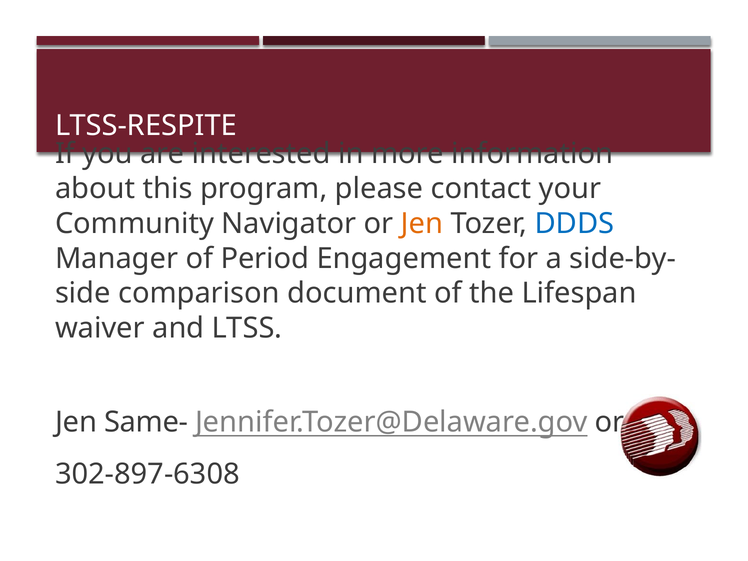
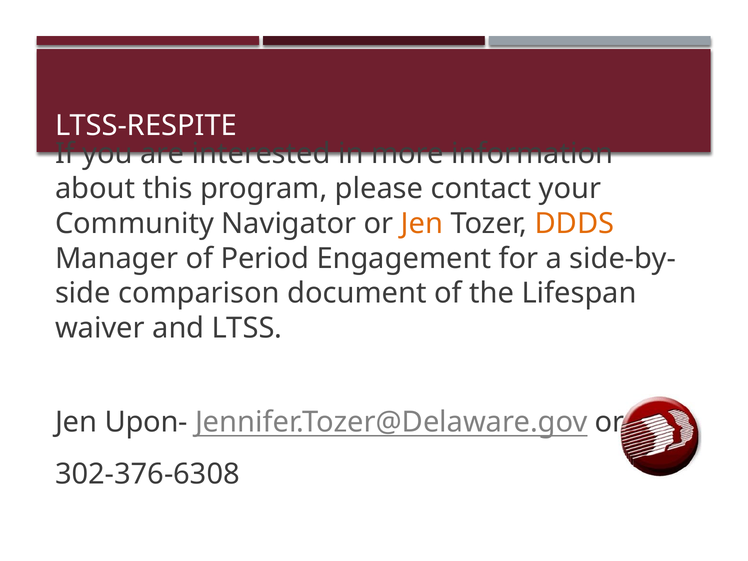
DDDS colour: blue -> orange (574, 224)
Same-: Same- -> Upon- (146, 422)
302-897-6308: 302-897-6308 -> 302-376-6308 (147, 474)
